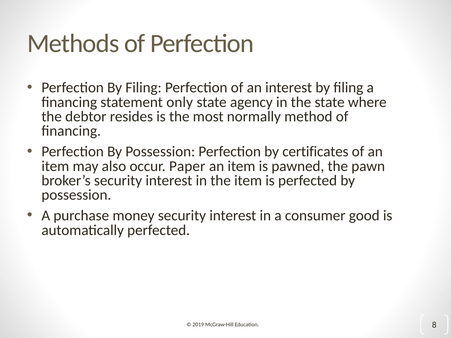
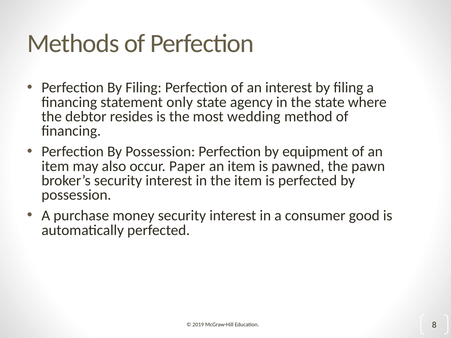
normally: normally -> wedding (254, 117)
certificates: certificates -> equipment (315, 152)
